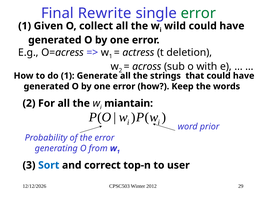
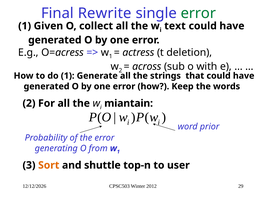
wild: wild -> text (175, 26)
Sort colour: blue -> orange (49, 166)
correct: correct -> shuttle (102, 166)
